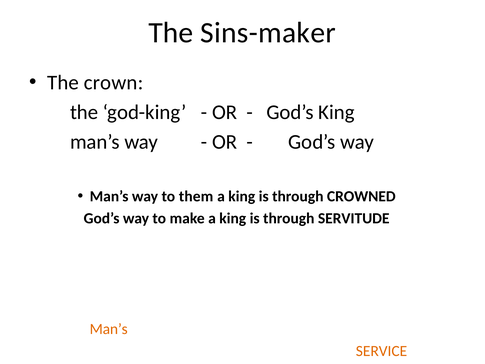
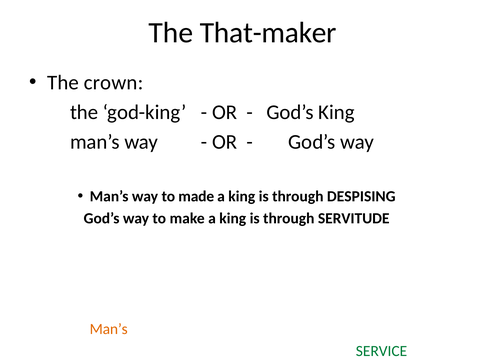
Sins-maker: Sins-maker -> That-maker (268, 33)
them: them -> made (196, 196)
CROWNED: CROWNED -> DESPISING (361, 196)
SERVICE colour: orange -> green (382, 351)
